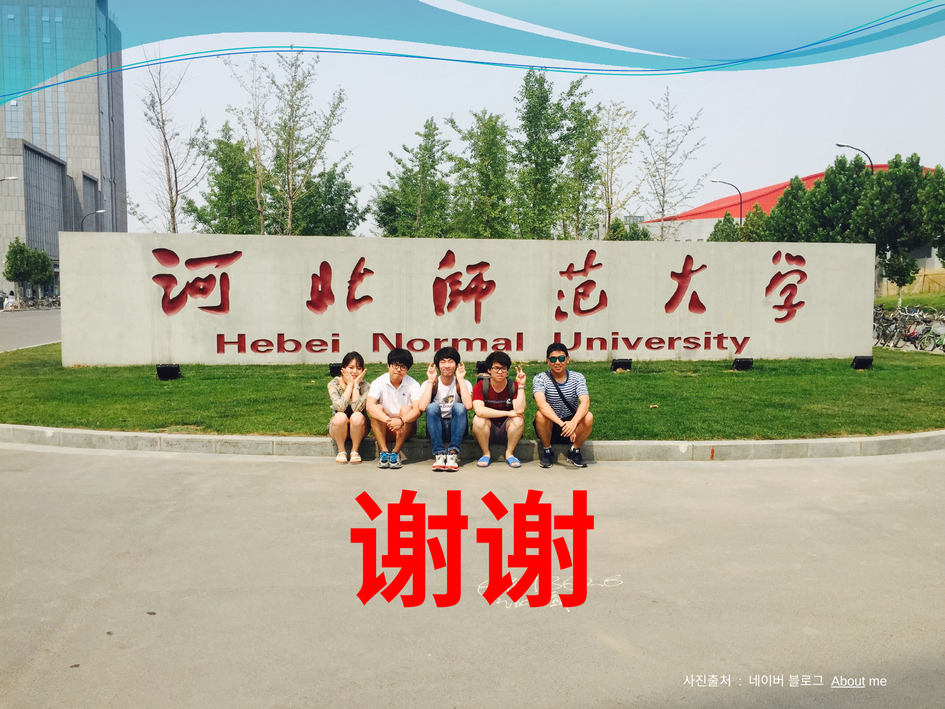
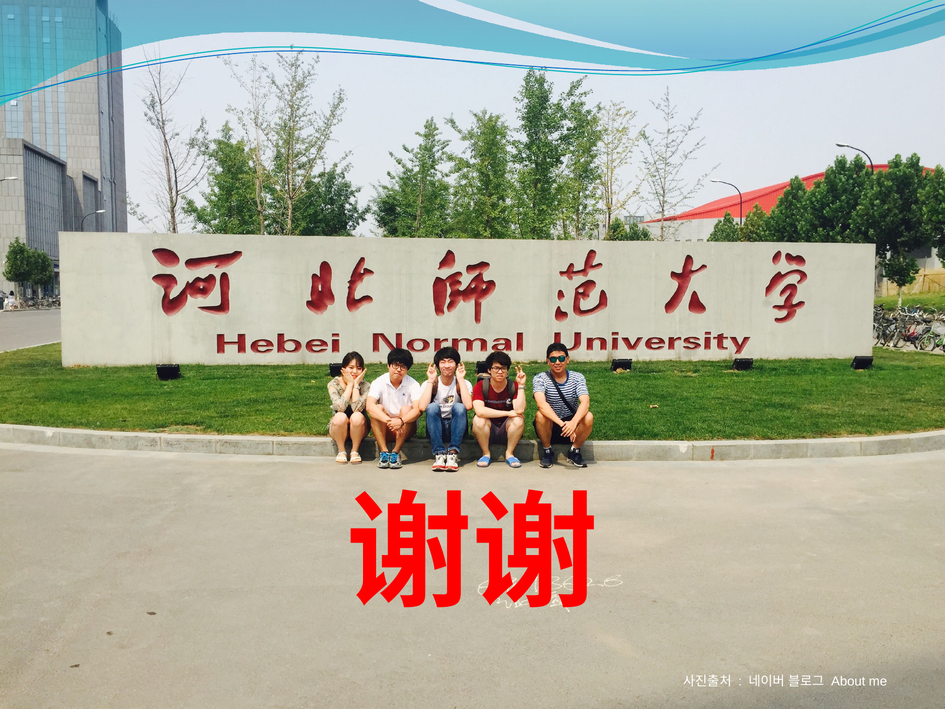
About underline: present -> none (848, 681)
